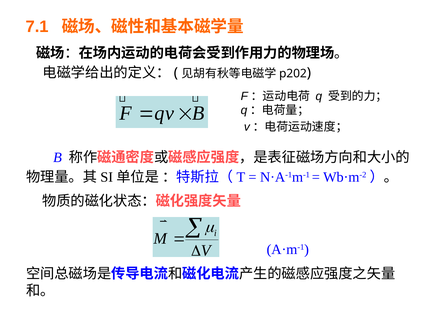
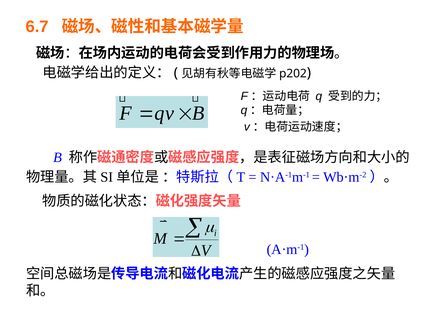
7.1: 7.1 -> 6.7 (37, 27)
